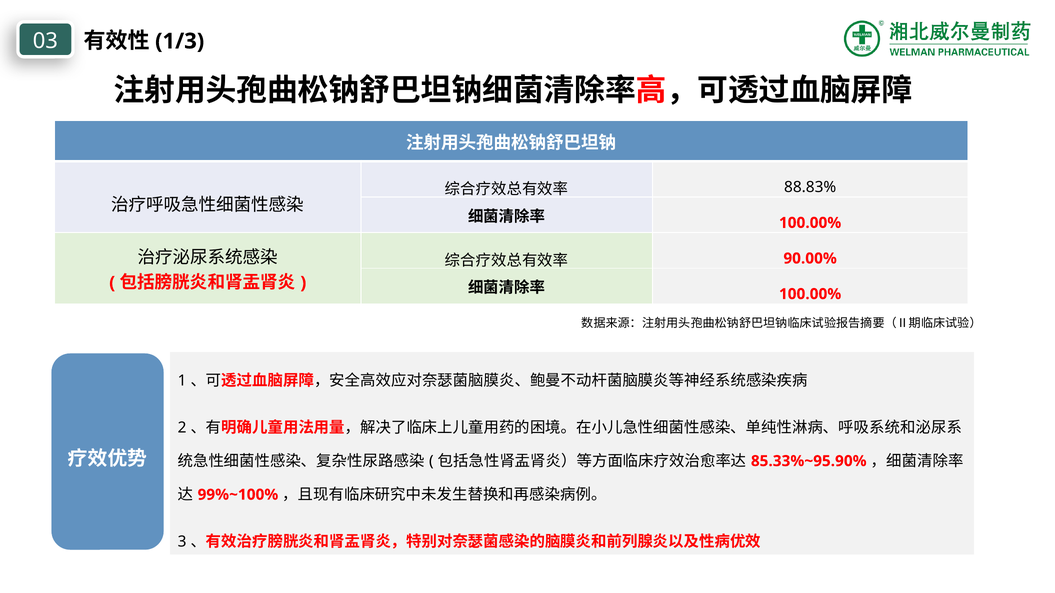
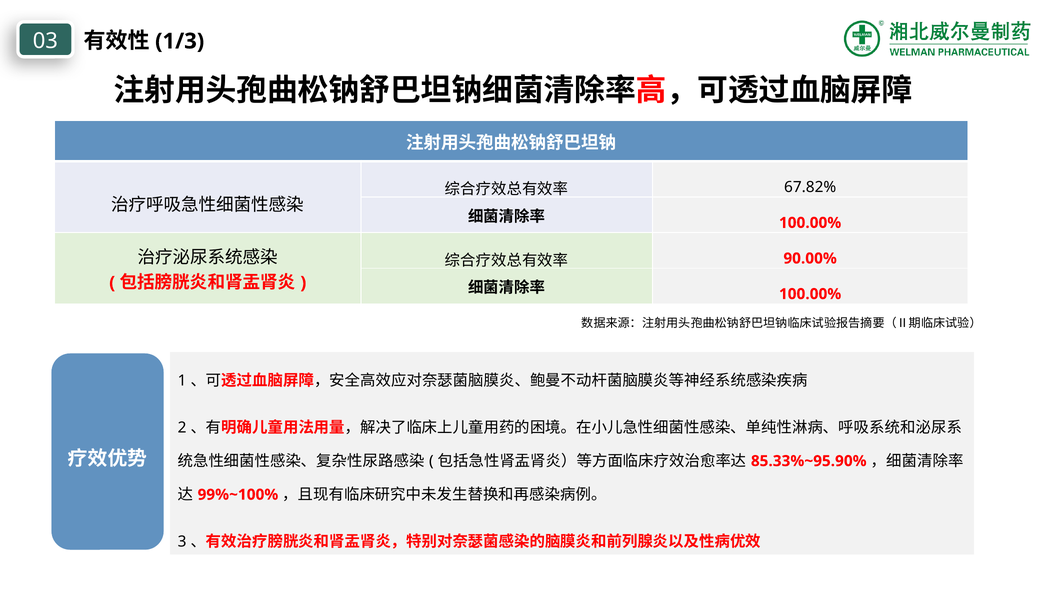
88.83%: 88.83% -> 67.82% (810, 187)
